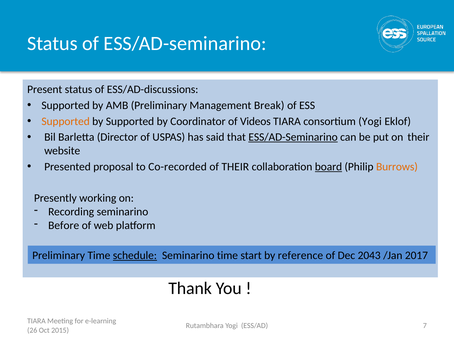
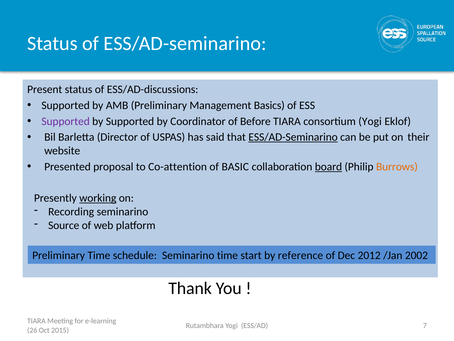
Break: Break -> Basics (269, 105)
Supported colour: orange -> purple (66, 121)
Videos: Videos -> Before (255, 121)
Co-recorded: Co-recorded -> Co-attention (178, 167)
of THEIR: THEIR -> BASIC (235, 167)
working underline: none -> present (98, 198)
Before: Before -> Source (64, 225)
schedule underline: present -> none (135, 255)
2043: 2043 -> 2012 (369, 255)
2017: 2017 -> 2002 (416, 255)
